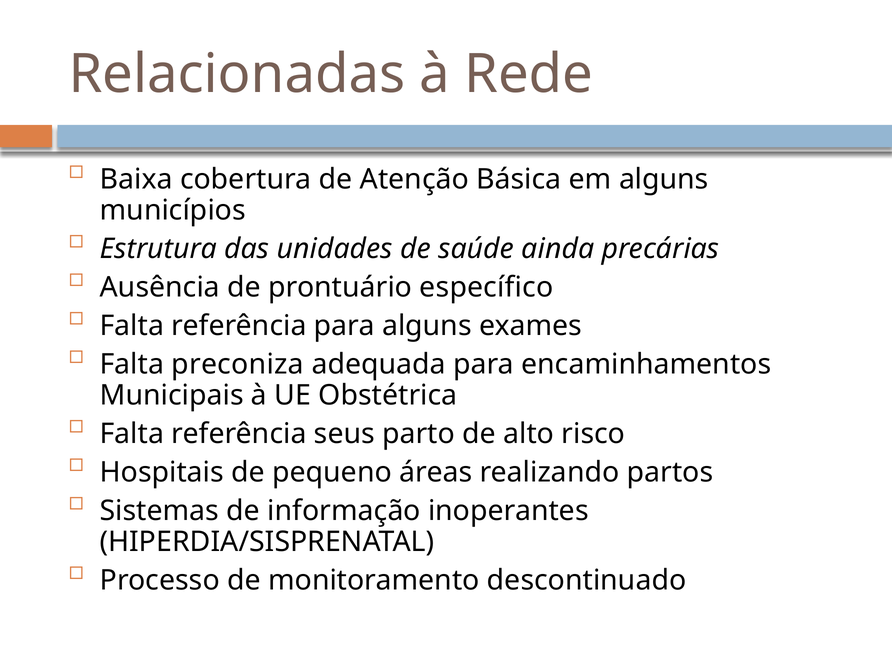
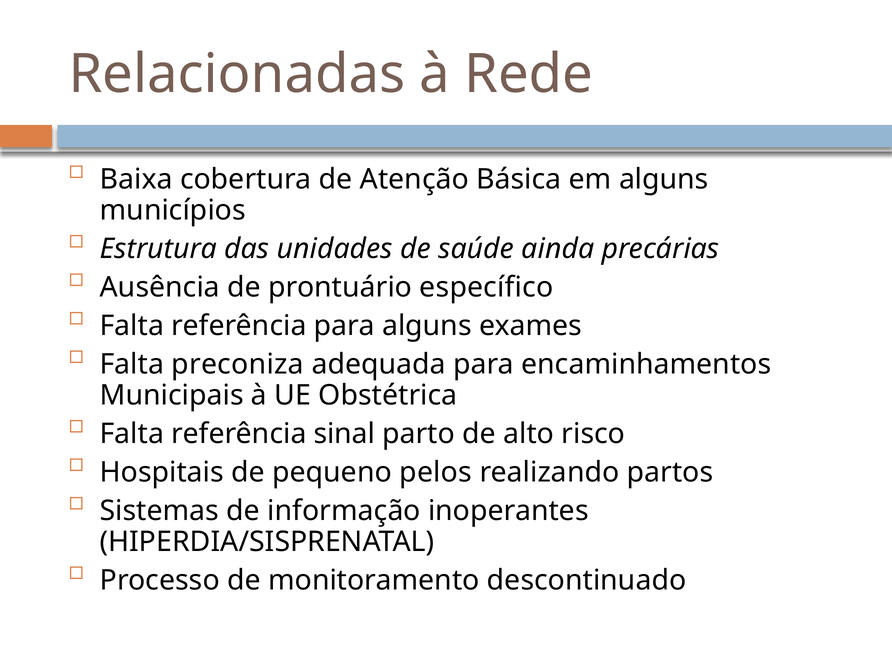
seus: seus -> sinal (344, 434)
áreas: áreas -> pelos (436, 472)
